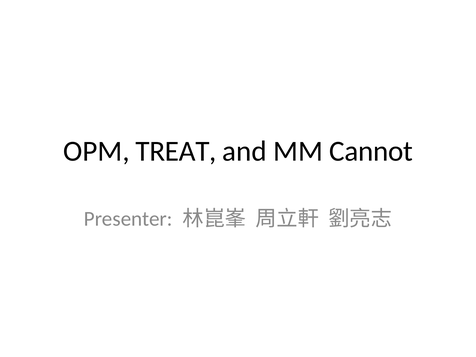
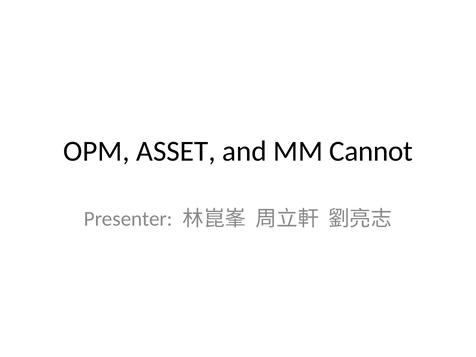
TREAT: TREAT -> ASSET (176, 151)
